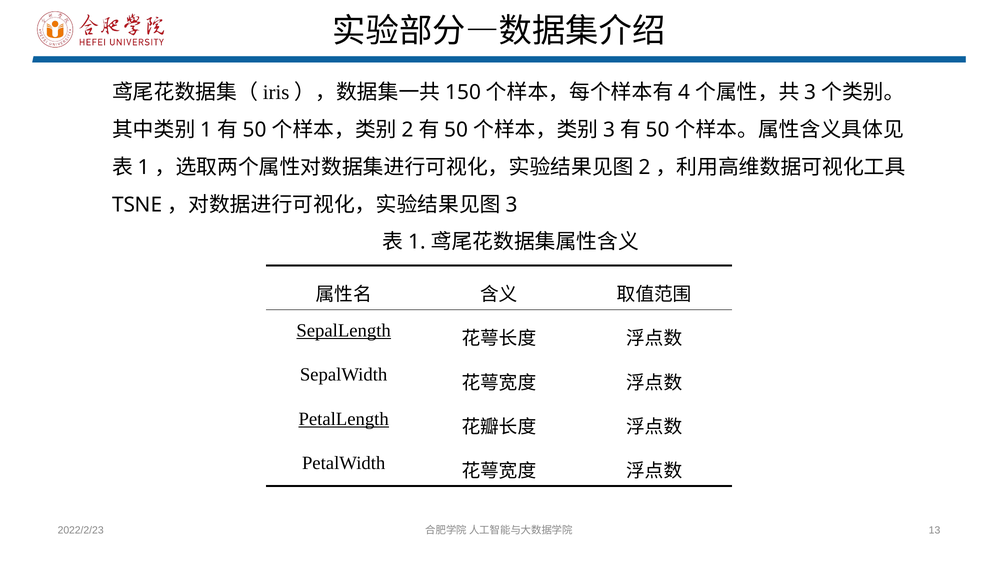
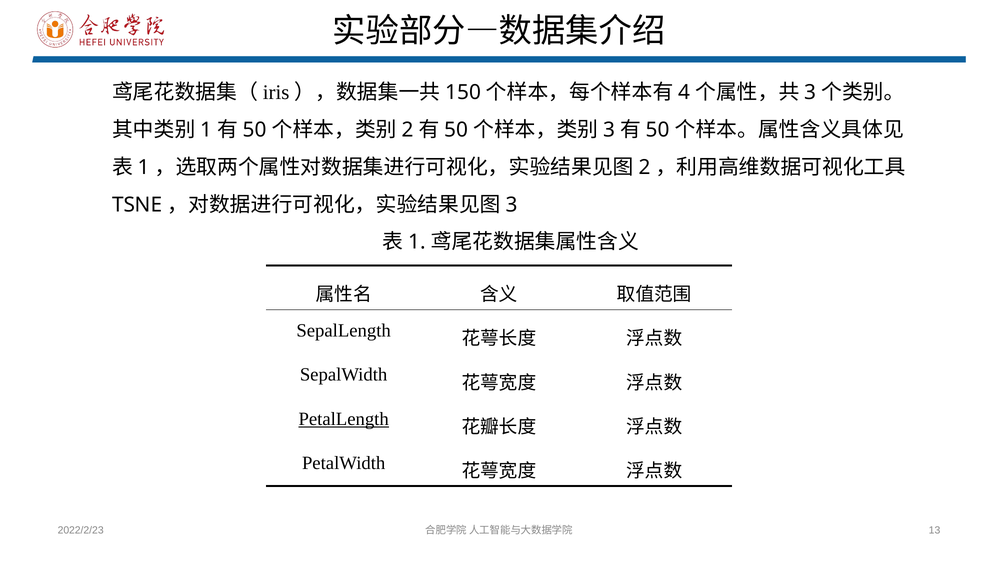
SepalLength underline: present -> none (344, 331)
